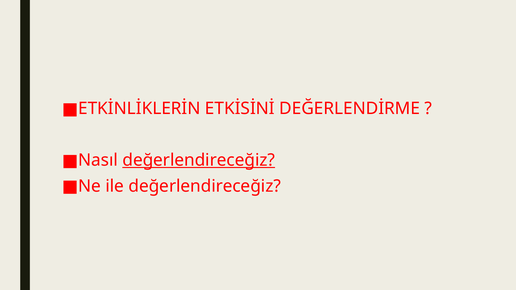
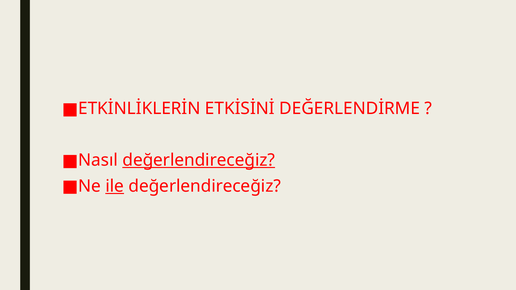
ile underline: none -> present (115, 186)
